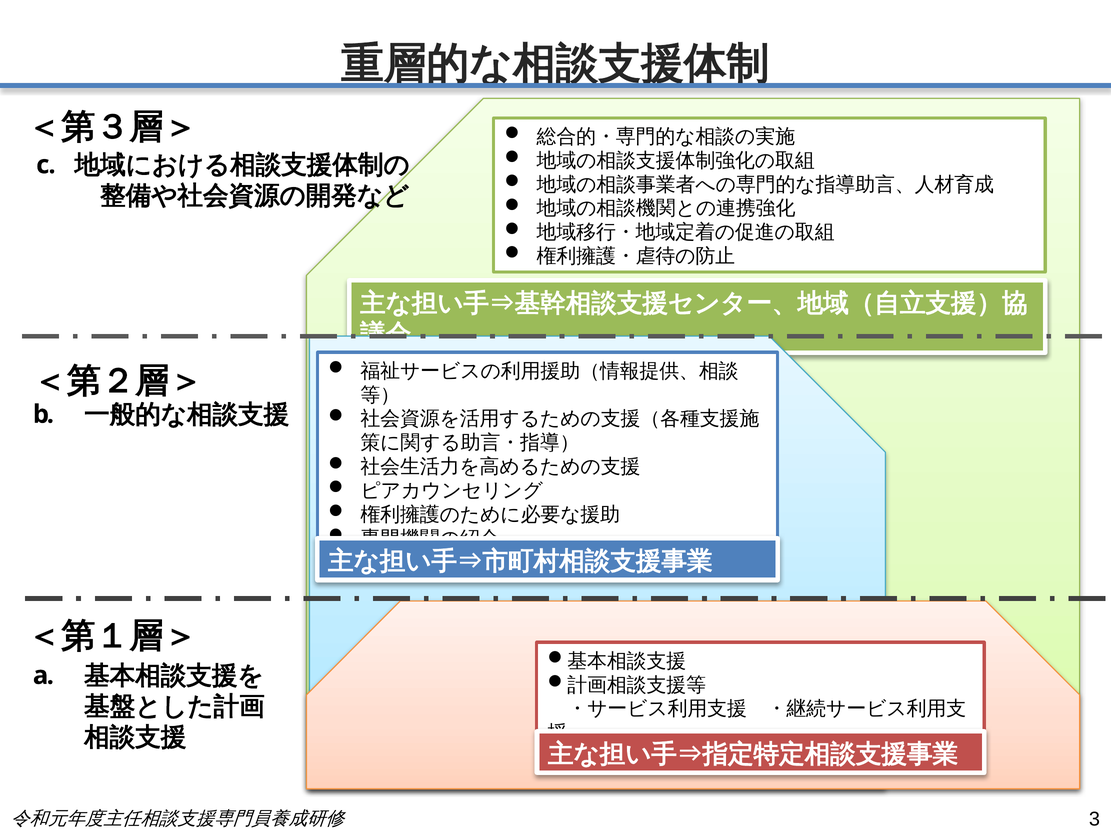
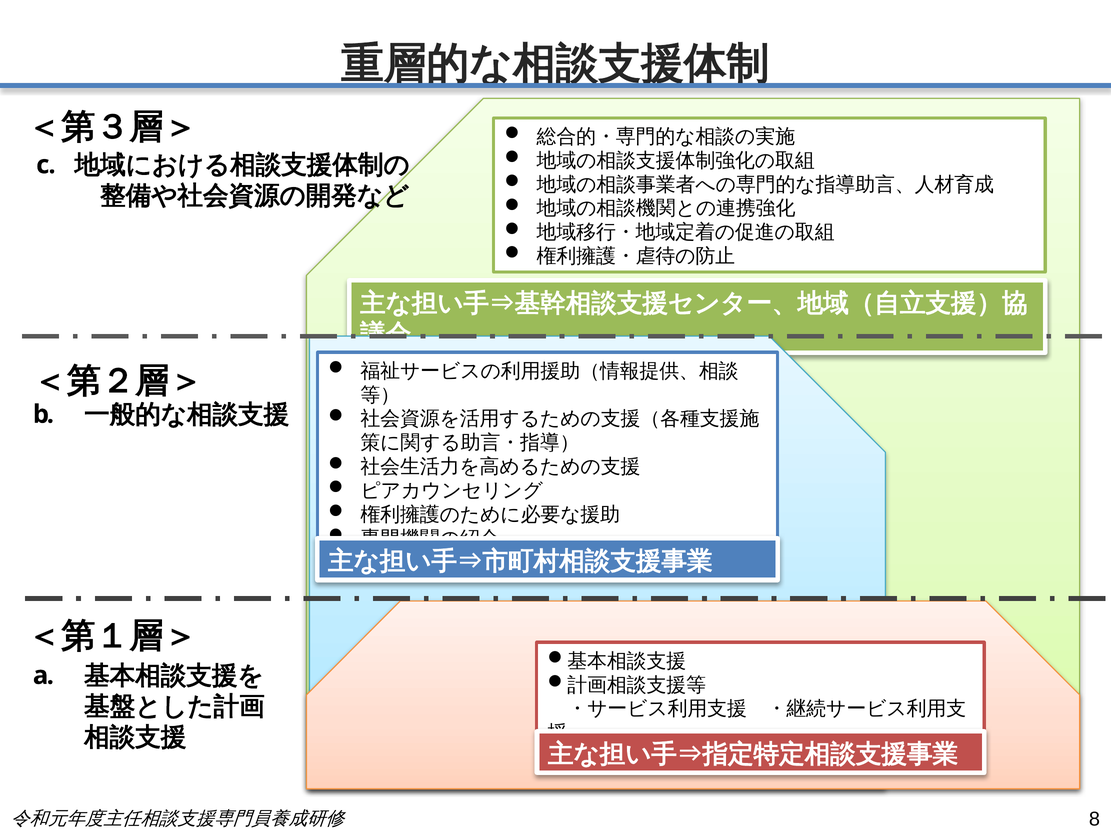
3: 3 -> 8 (1094, 818)
